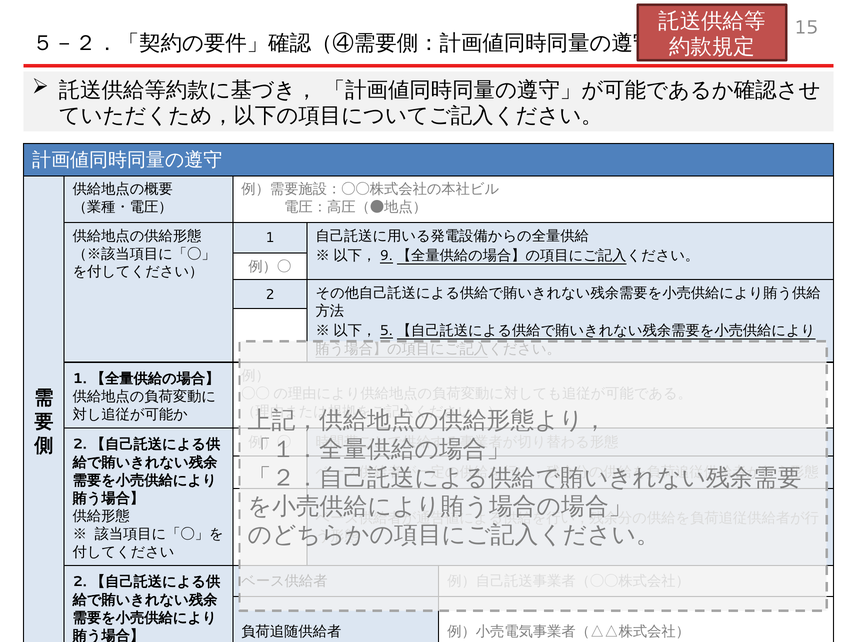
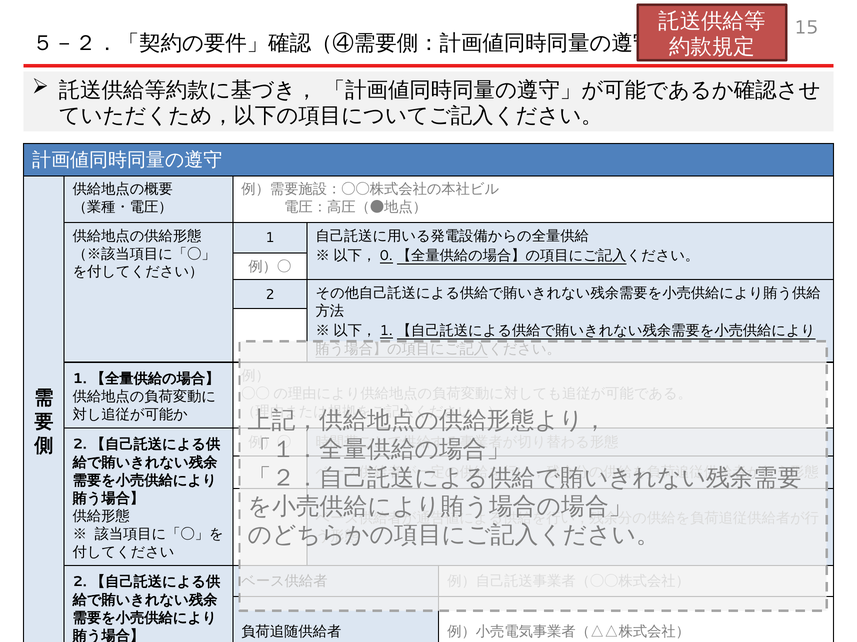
9: 9 -> 0 (386, 256)
5: 5 -> 1 (386, 331)
